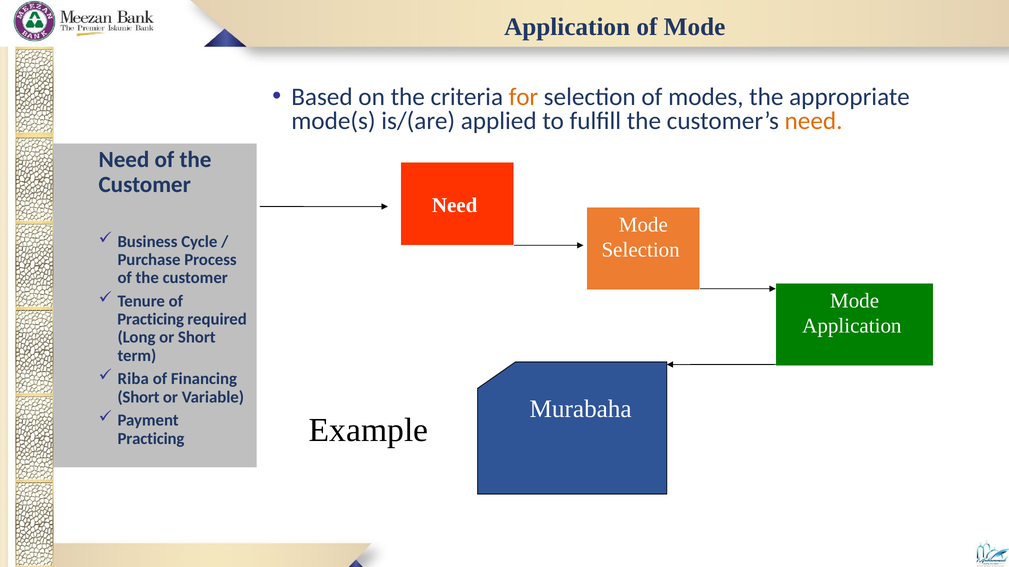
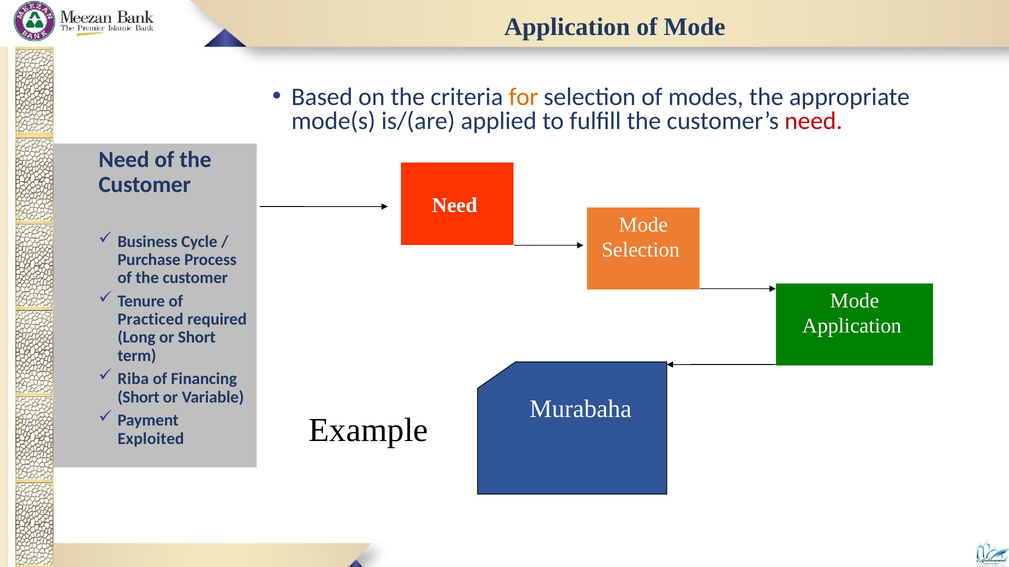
need colour: orange -> red (814, 121)
Practicing: Practicing -> Practiced (150, 320)
Practicing: Practicing -> Exploited (151, 439)
